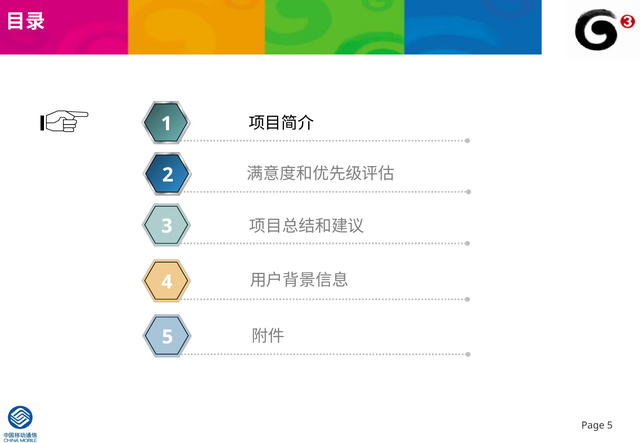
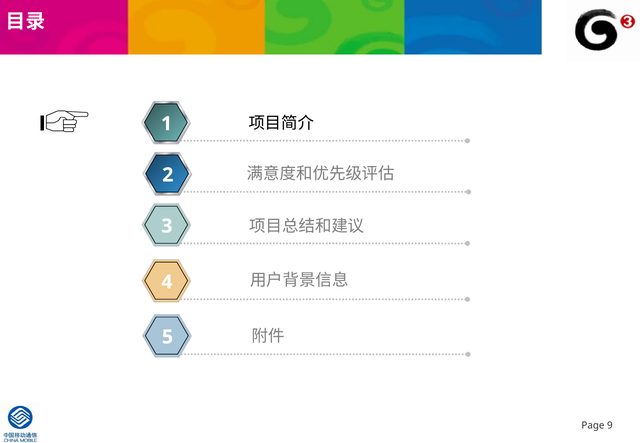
5: 5 -> 9 (610, 426)
